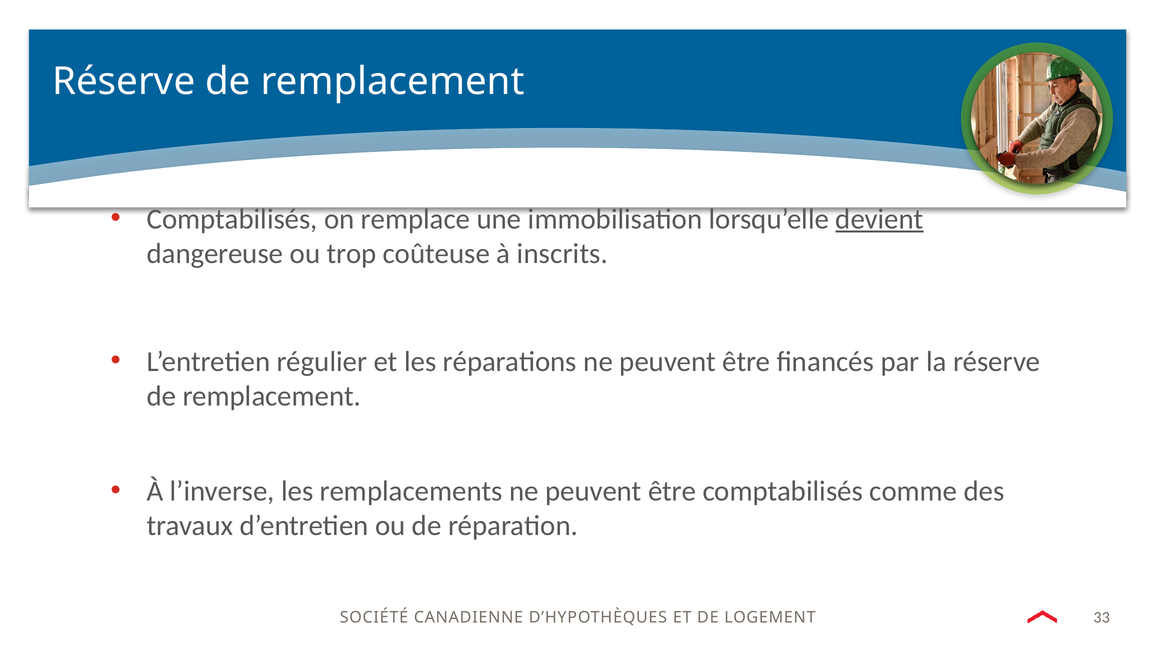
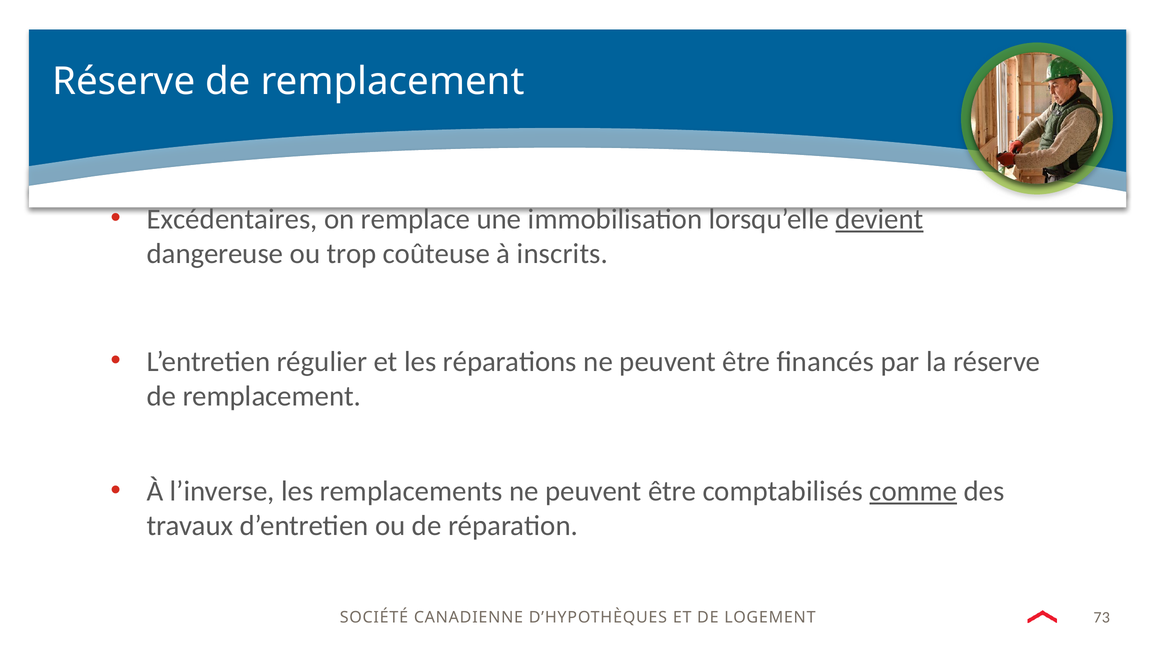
Comptabilisés: Comptabilisés -> Excédentaires (232, 219)
comme underline: none -> present (913, 491)
33: 33 -> 73 (1102, 618)
